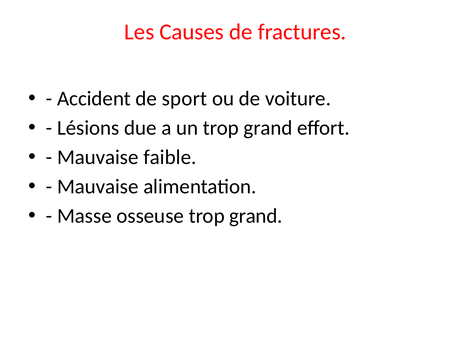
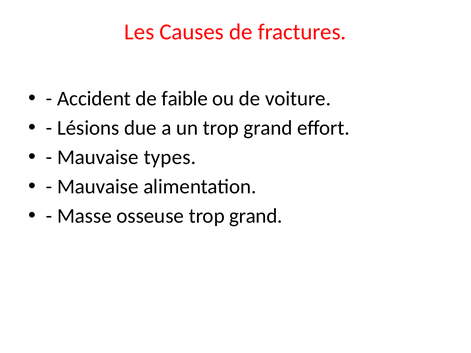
sport: sport -> faible (185, 99)
faible: faible -> types (170, 157)
